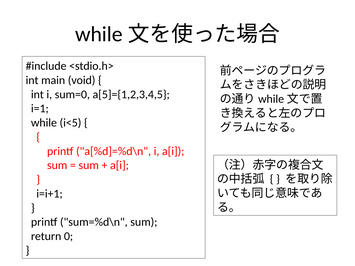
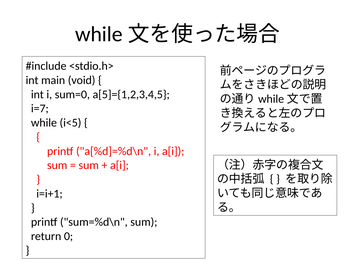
i=1: i=1 -> i=7 (40, 109)
